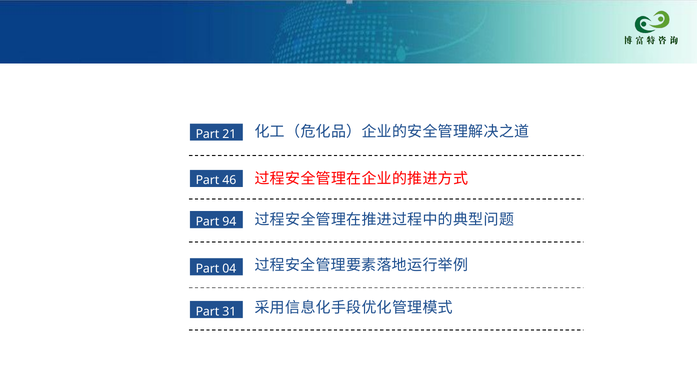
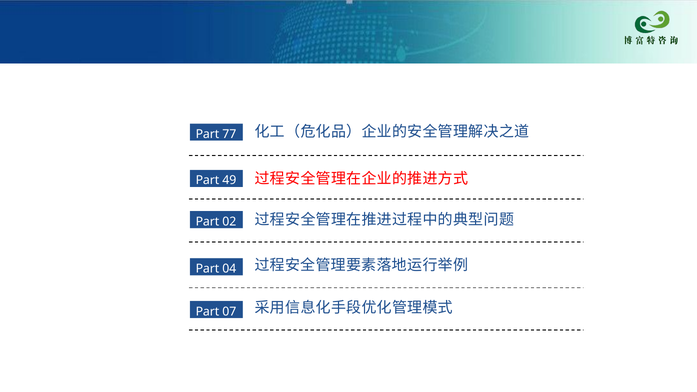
21: 21 -> 77 (229, 134)
46: 46 -> 49 (229, 181)
94: 94 -> 02 (229, 222)
31: 31 -> 07 (229, 312)
